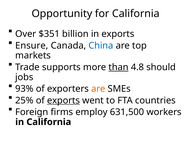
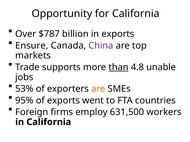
$351: $351 -> $787 (49, 34)
China colour: blue -> purple (101, 46)
should: should -> unable (161, 67)
93%: 93% -> 53% (24, 89)
25%: 25% -> 95% (24, 101)
exports underline: present -> none (63, 101)
